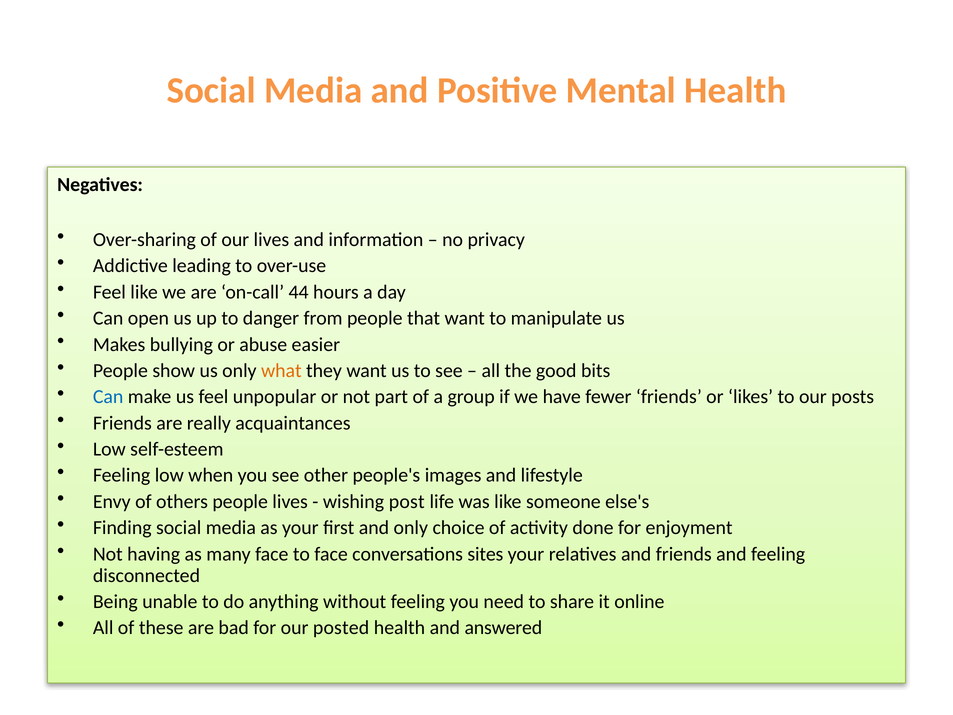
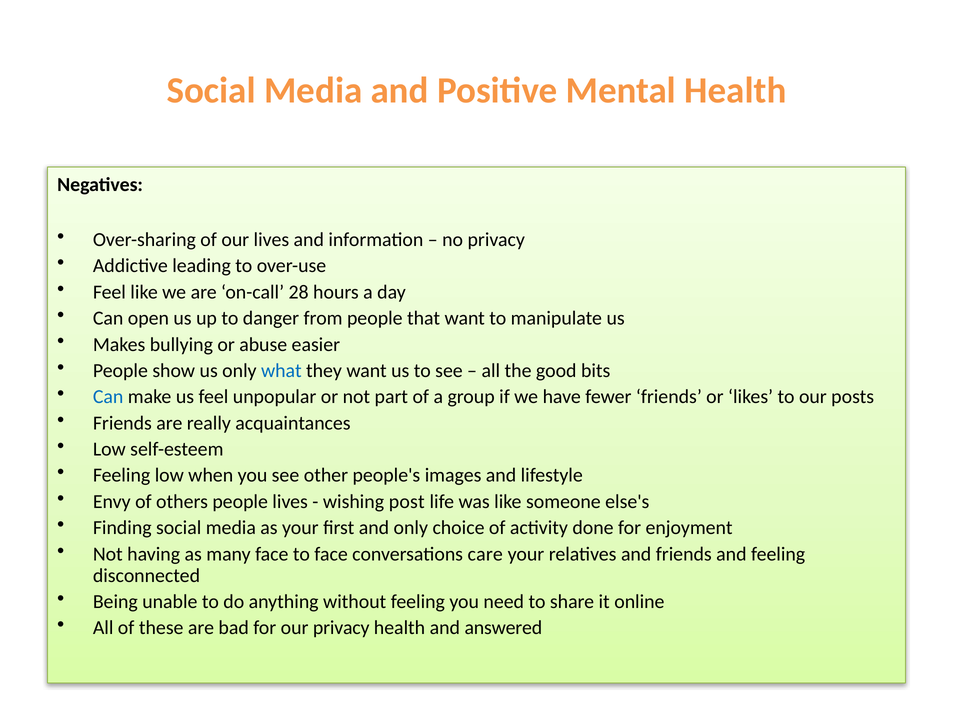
44: 44 -> 28 (299, 292)
what colour: orange -> blue (281, 371)
sites: sites -> care (485, 554)
our posted: posted -> privacy (341, 628)
